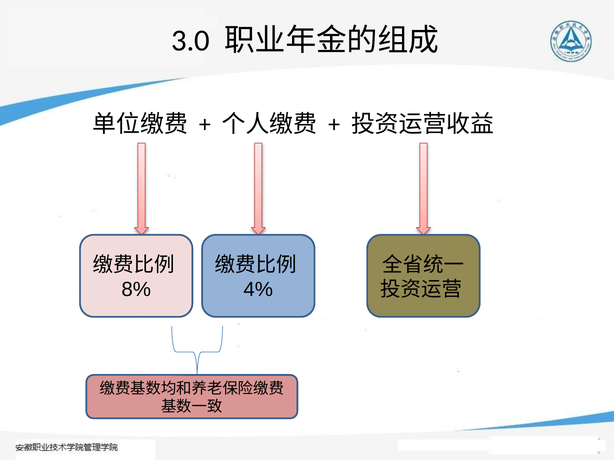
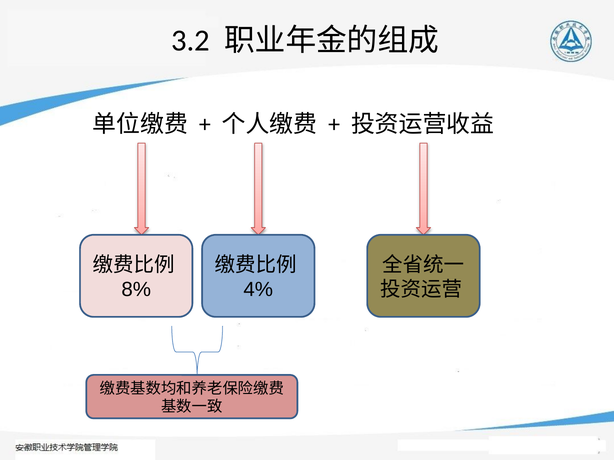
3.0: 3.0 -> 3.2 (190, 41)
